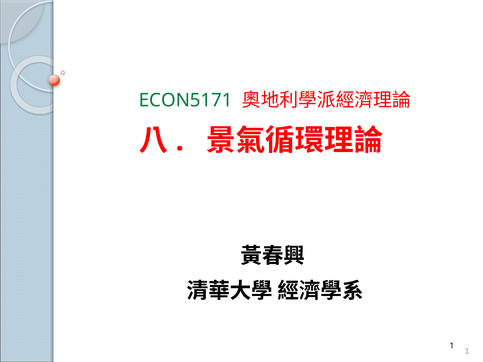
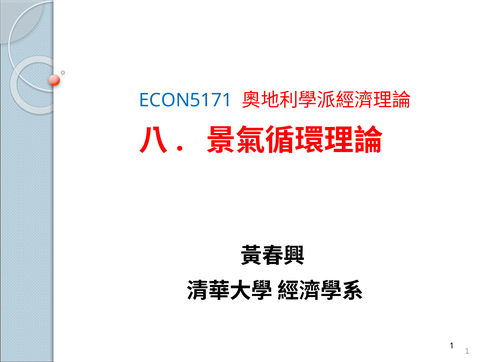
ECON5171 colour: green -> blue (186, 100)
